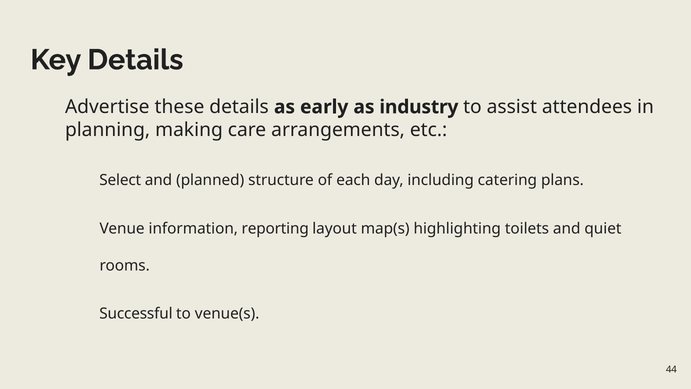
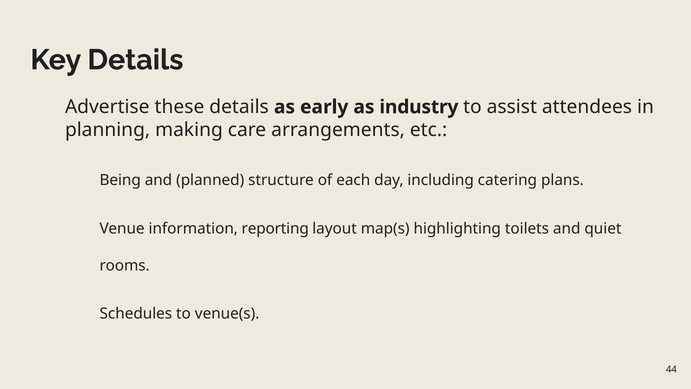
Select: Select -> Being (120, 180)
Successful: Successful -> Schedules (136, 314)
